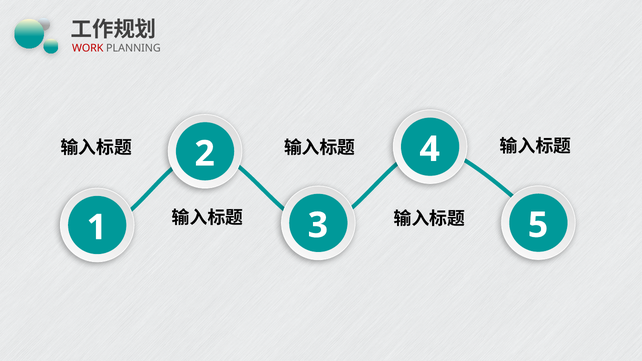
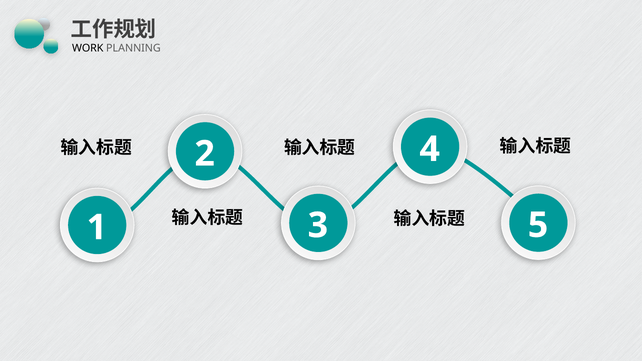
WORK colour: red -> black (88, 48)
